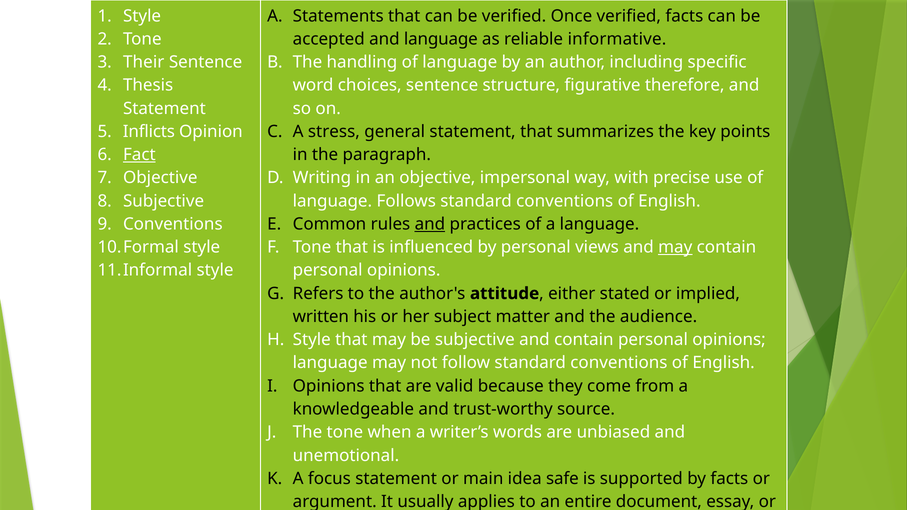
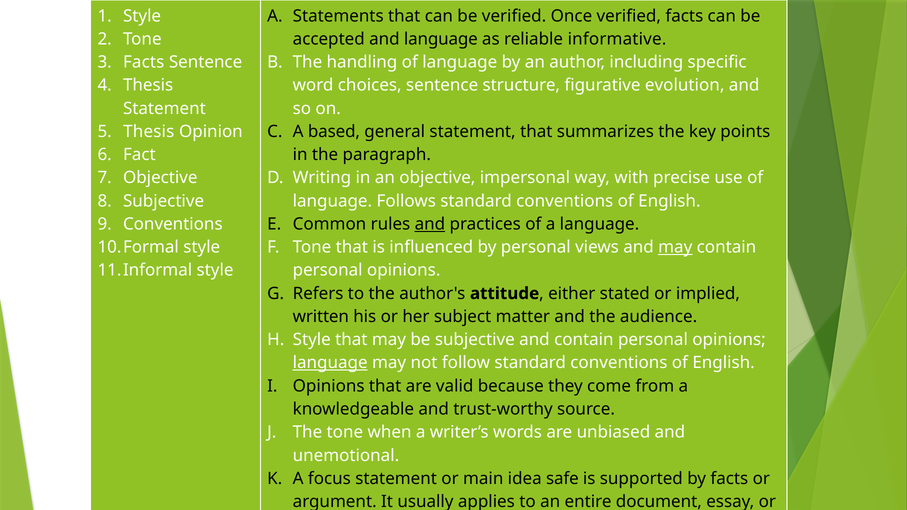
Their: Their -> Facts (144, 62)
therefore: therefore -> evolution (685, 85)
Inflicts: Inflicts -> Thesis (149, 132)
stress: stress -> based (334, 132)
Fact underline: present -> none (139, 155)
language underline: none -> present (330, 363)
